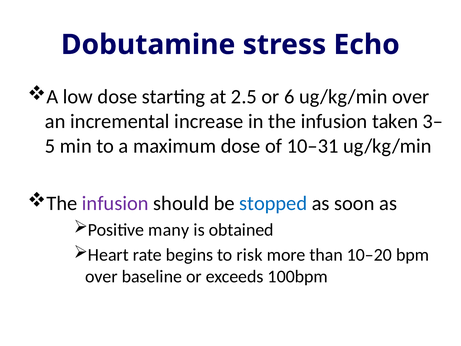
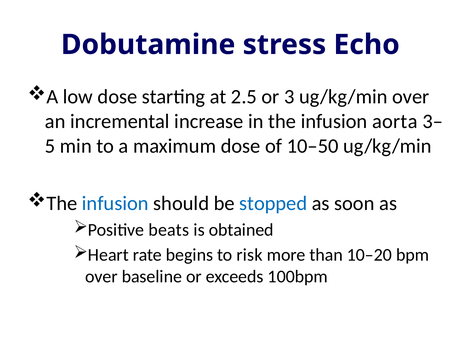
6: 6 -> 3 (289, 97)
taken: taken -> aorta (395, 121)
10–31: 10–31 -> 10–50 (313, 146)
infusion colour: purple -> blue (115, 203)
many: many -> beats (169, 230)
